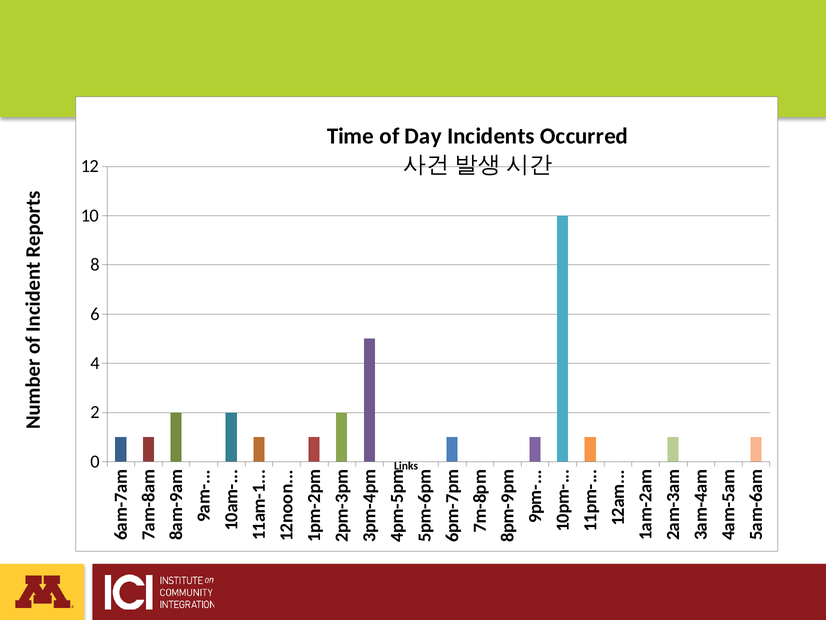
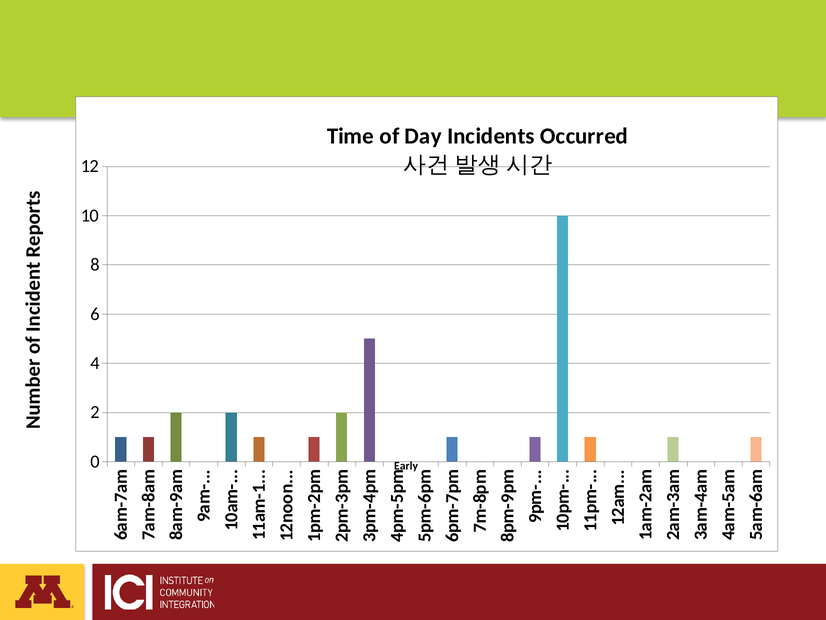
Links: Links -> Early (406, 465)
